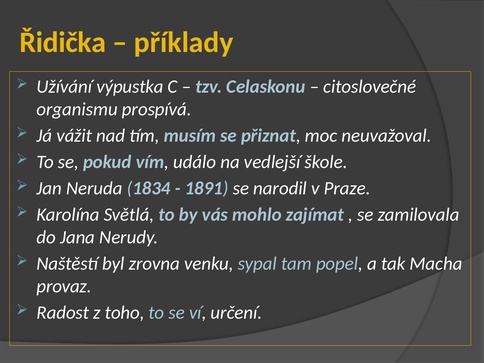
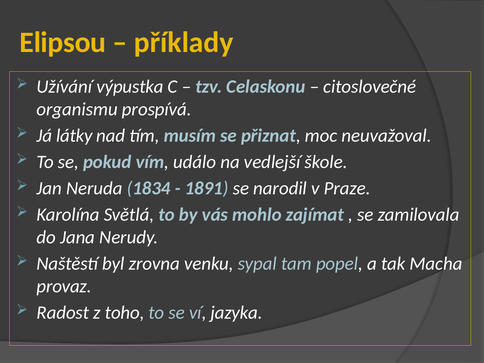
Řidička: Řidička -> Elipsou (63, 42)
vážit: vážit -> látky (74, 136)
určení: určení -> jazyka (236, 313)
